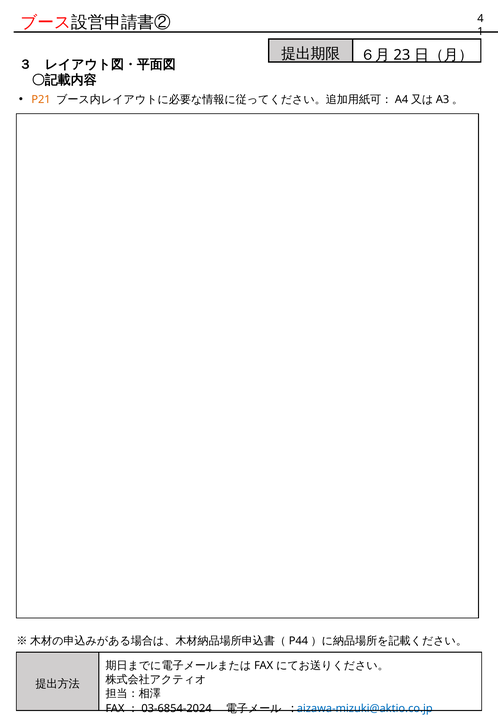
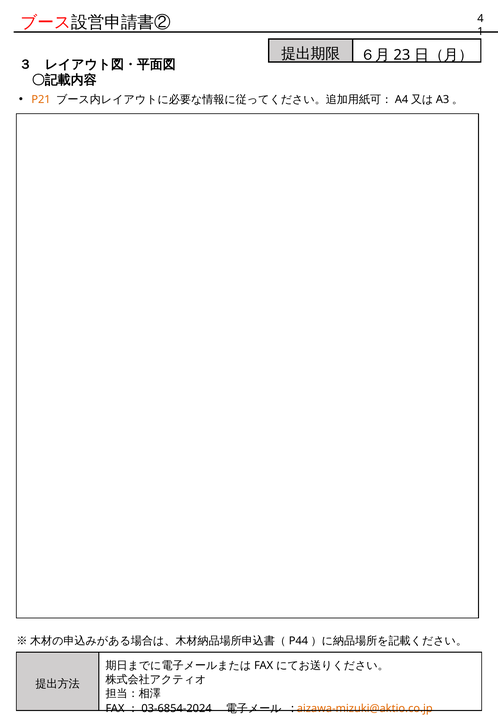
aizawa-mizuki@aktio.co.jp colour: blue -> orange (365, 709)
